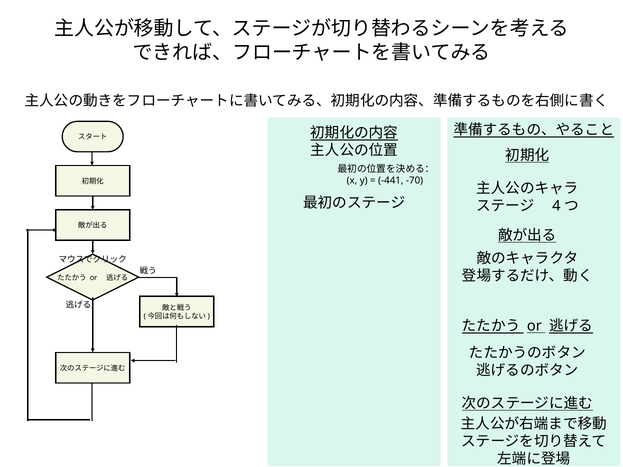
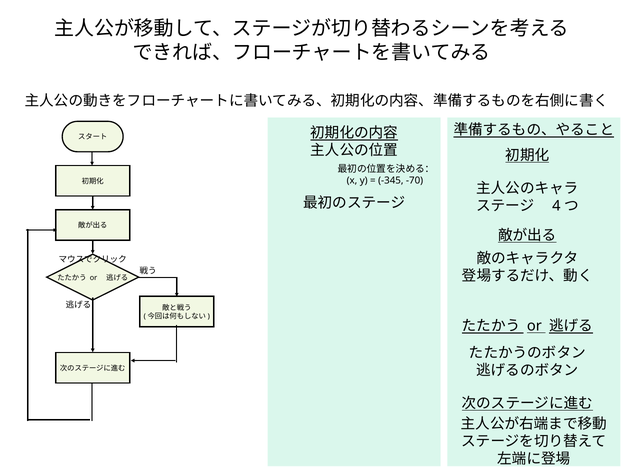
-441: -441 -> -345 (391, 181)
